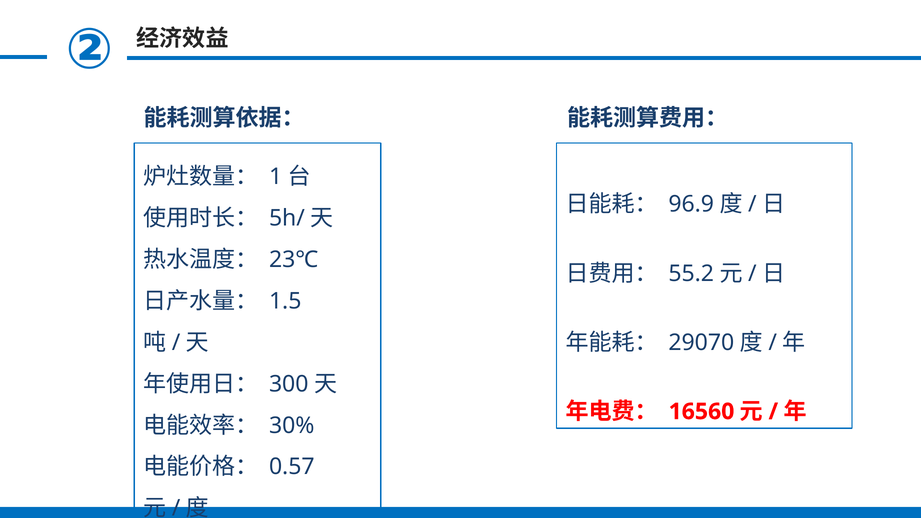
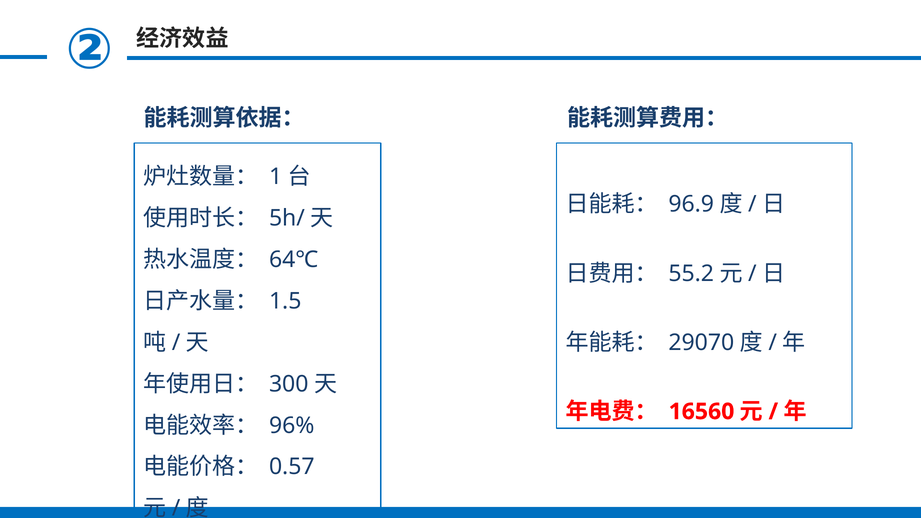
23℃: 23℃ -> 64℃ (294, 260)
30%: 30% -> 96% (292, 425)
